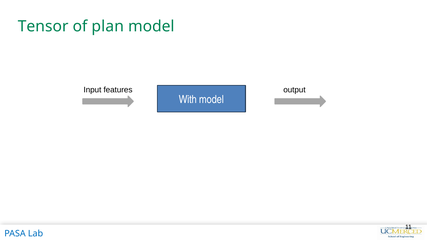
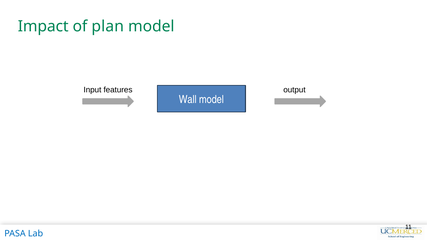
Tensor: Tensor -> Impact (43, 26)
With: With -> Wall (188, 100)
